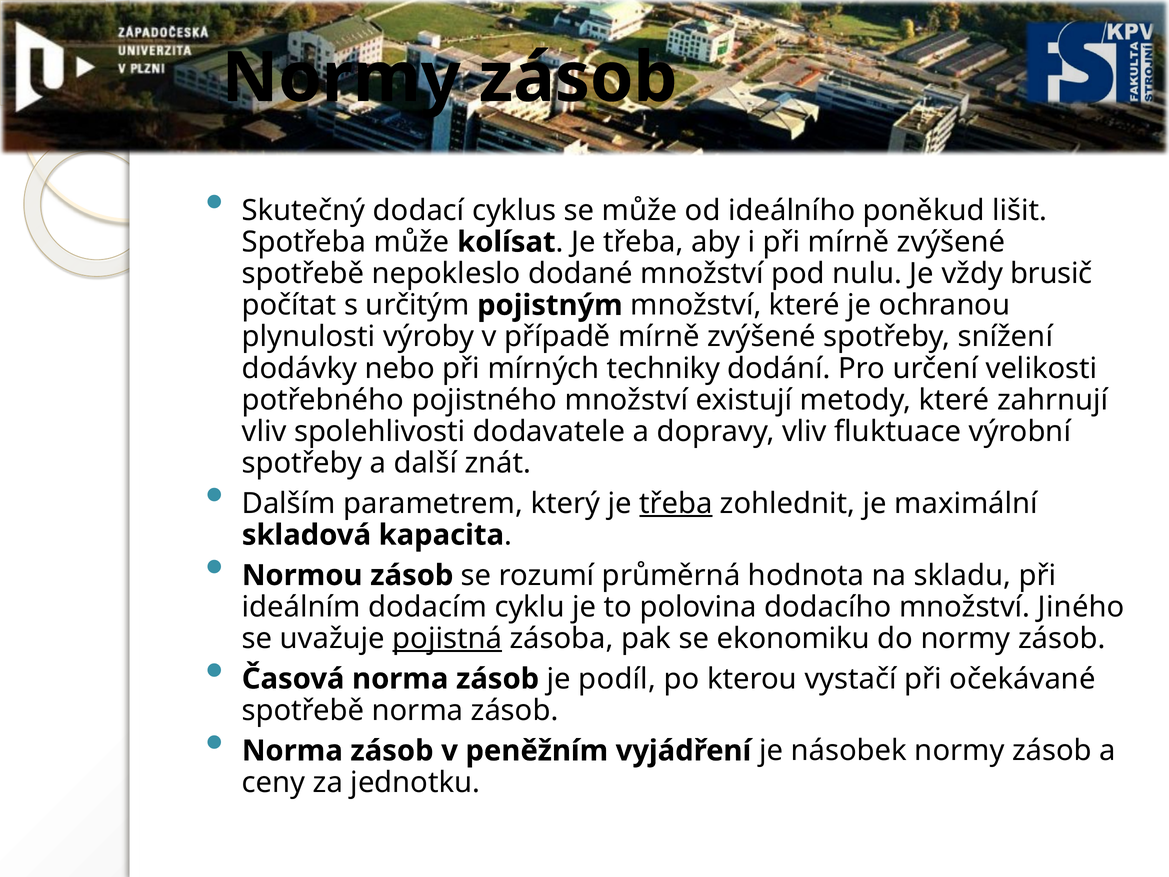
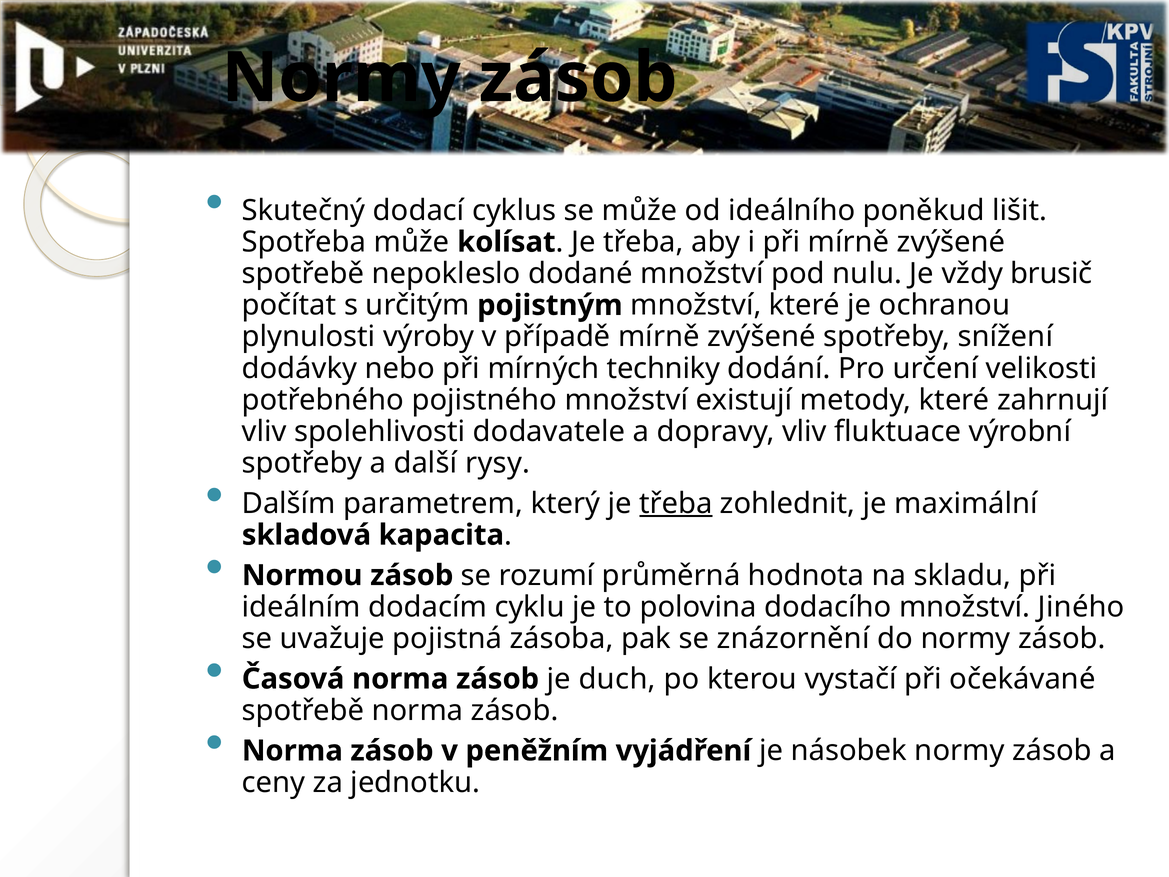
znát: znát -> rysy (498, 463)
pojistná underline: present -> none (447, 638)
ekonomiku: ekonomiku -> znázornění (793, 638)
podíl: podíl -> duch (617, 679)
